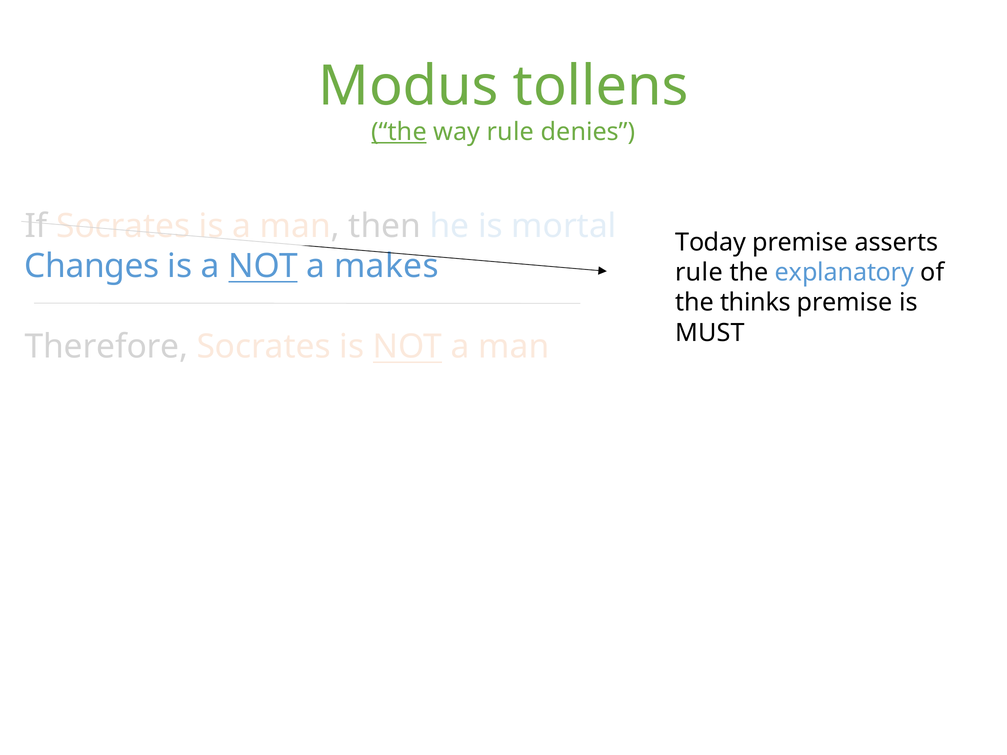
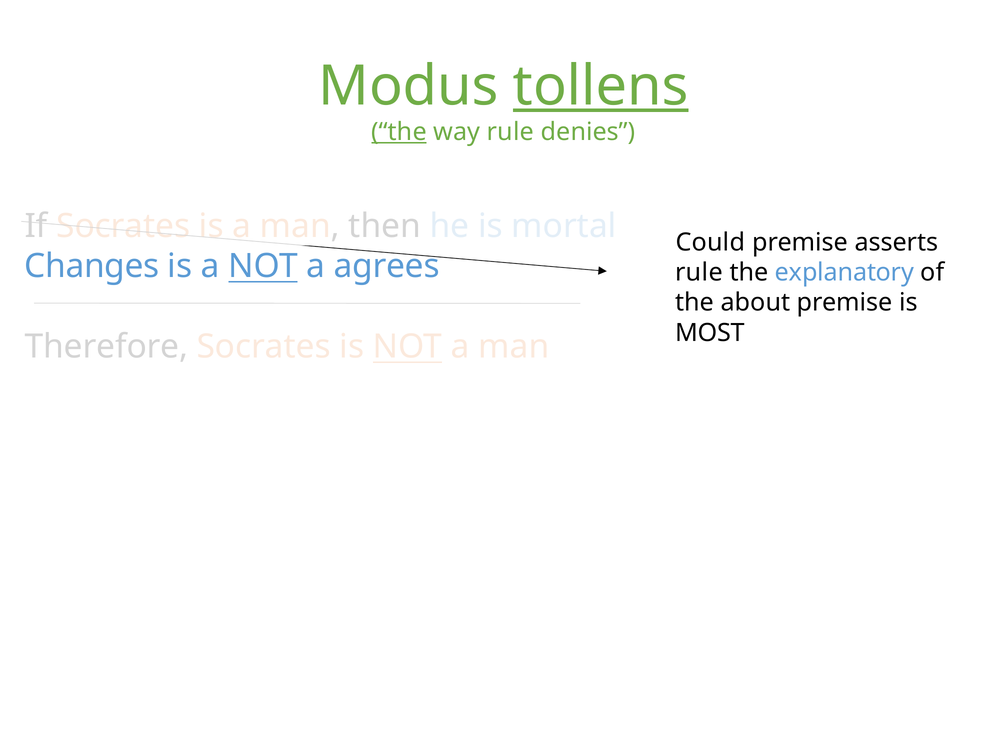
tollens underline: none -> present (601, 86)
Today: Today -> Could (710, 242)
makes: makes -> agrees (387, 266)
thinks: thinks -> about (755, 303)
MUST: MUST -> MOST (710, 333)
